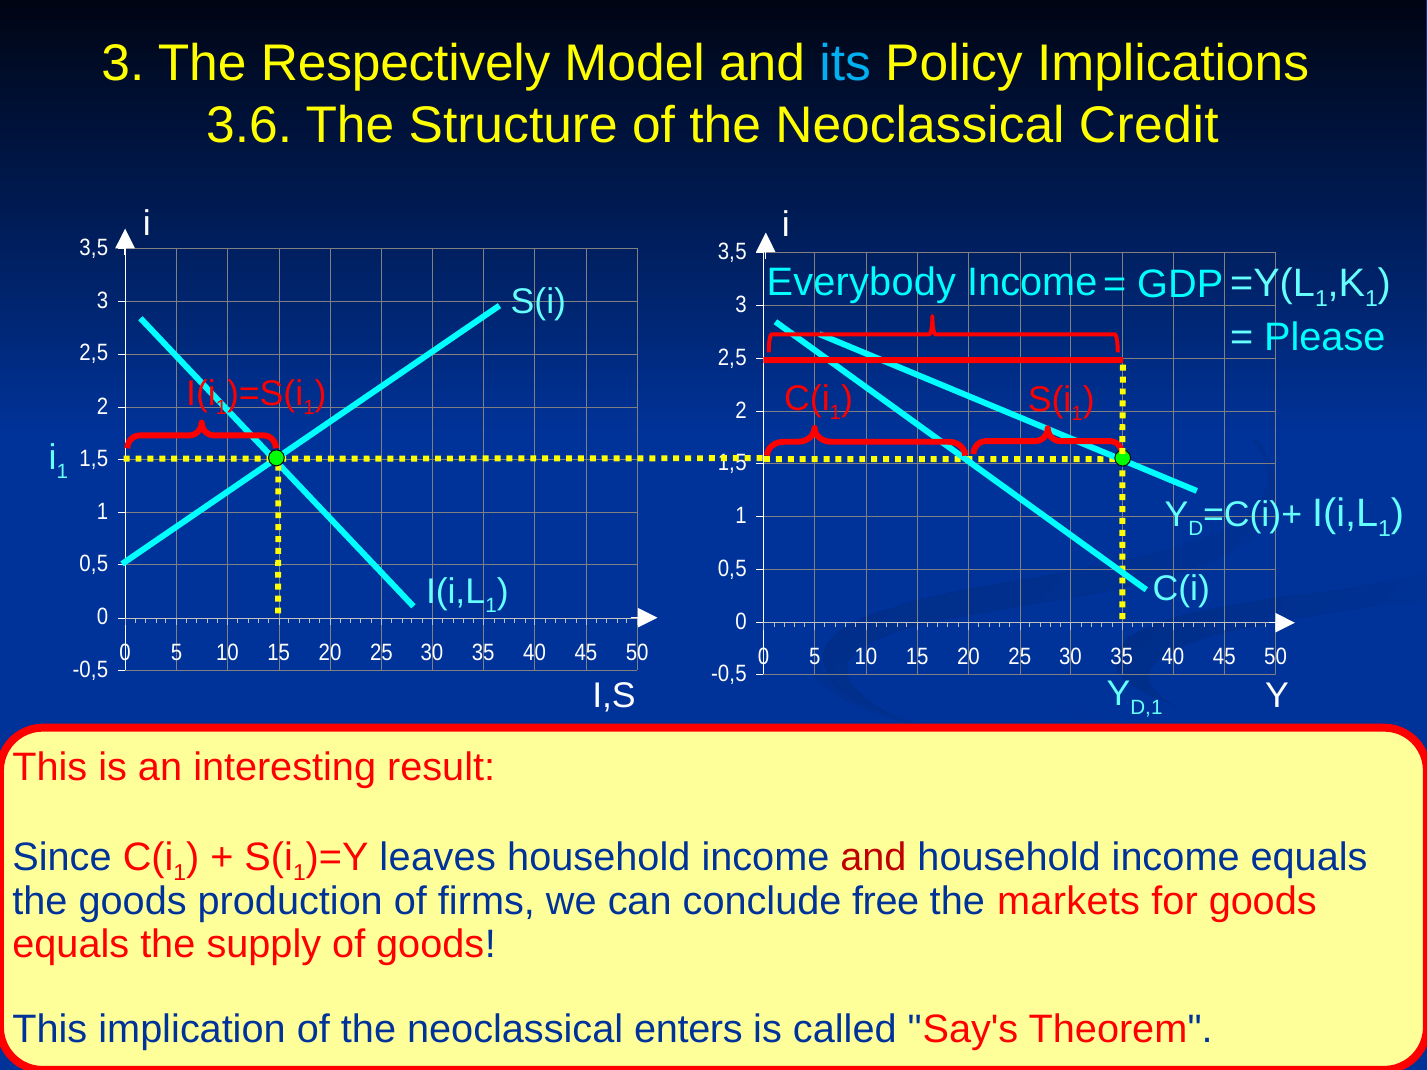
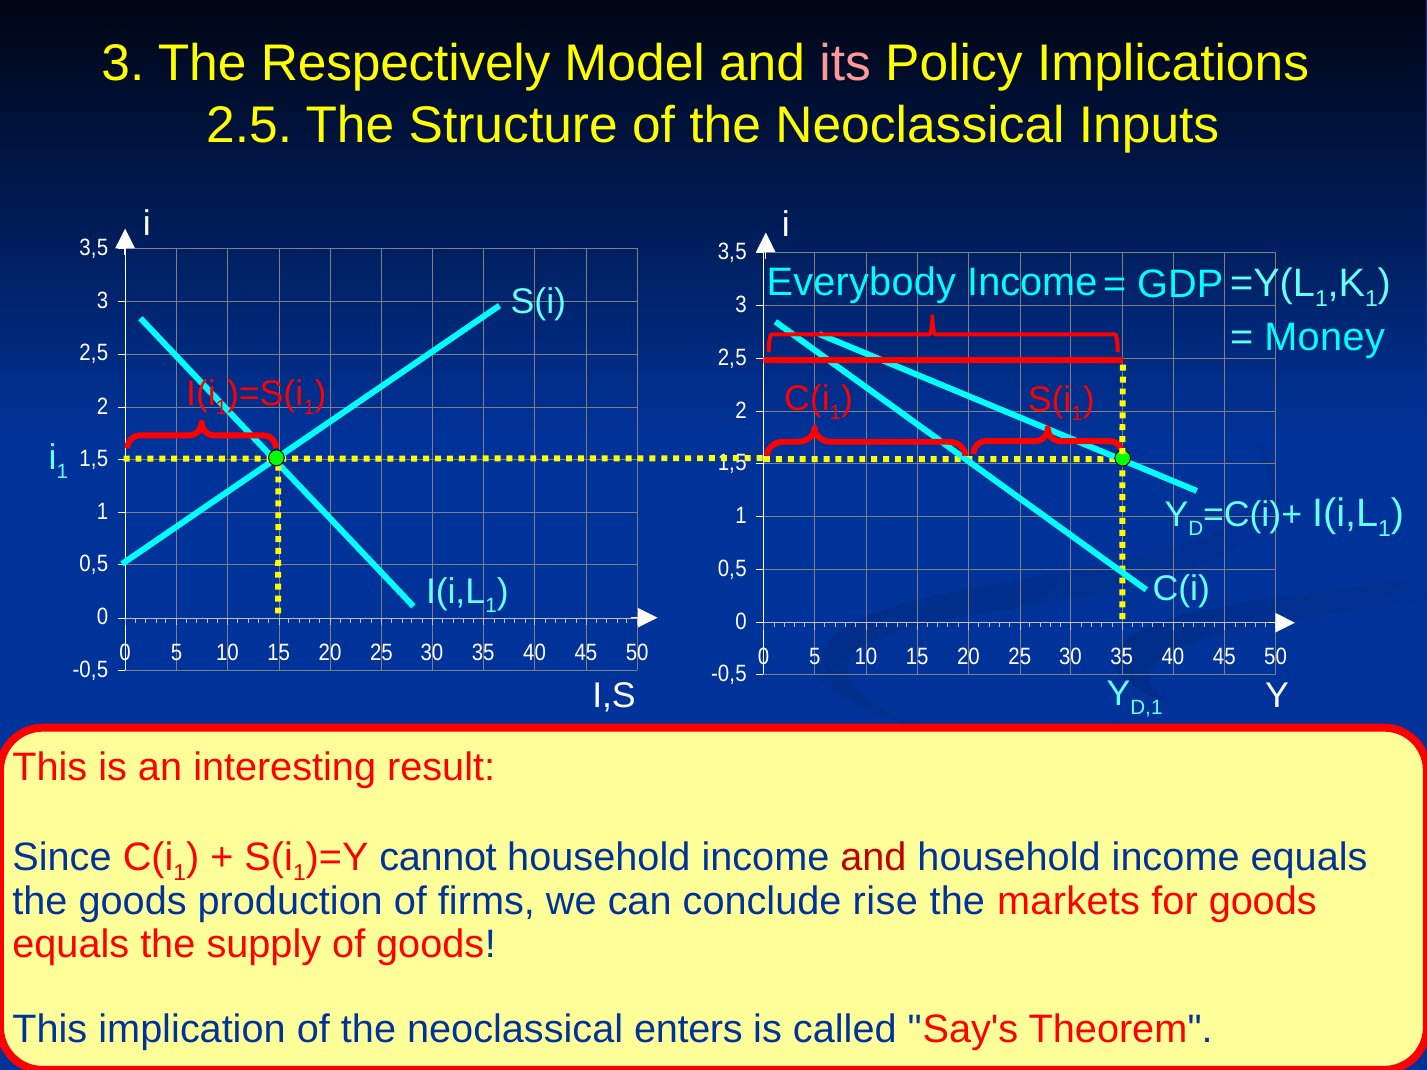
its colour: light blue -> pink (845, 63)
3.6: 3.6 -> 2.5 (249, 125)
Credit: Credit -> Inputs (1149, 125)
Please: Please -> Money (1325, 338)
leaves: leaves -> cannot (438, 858)
free: free -> rise (885, 902)
